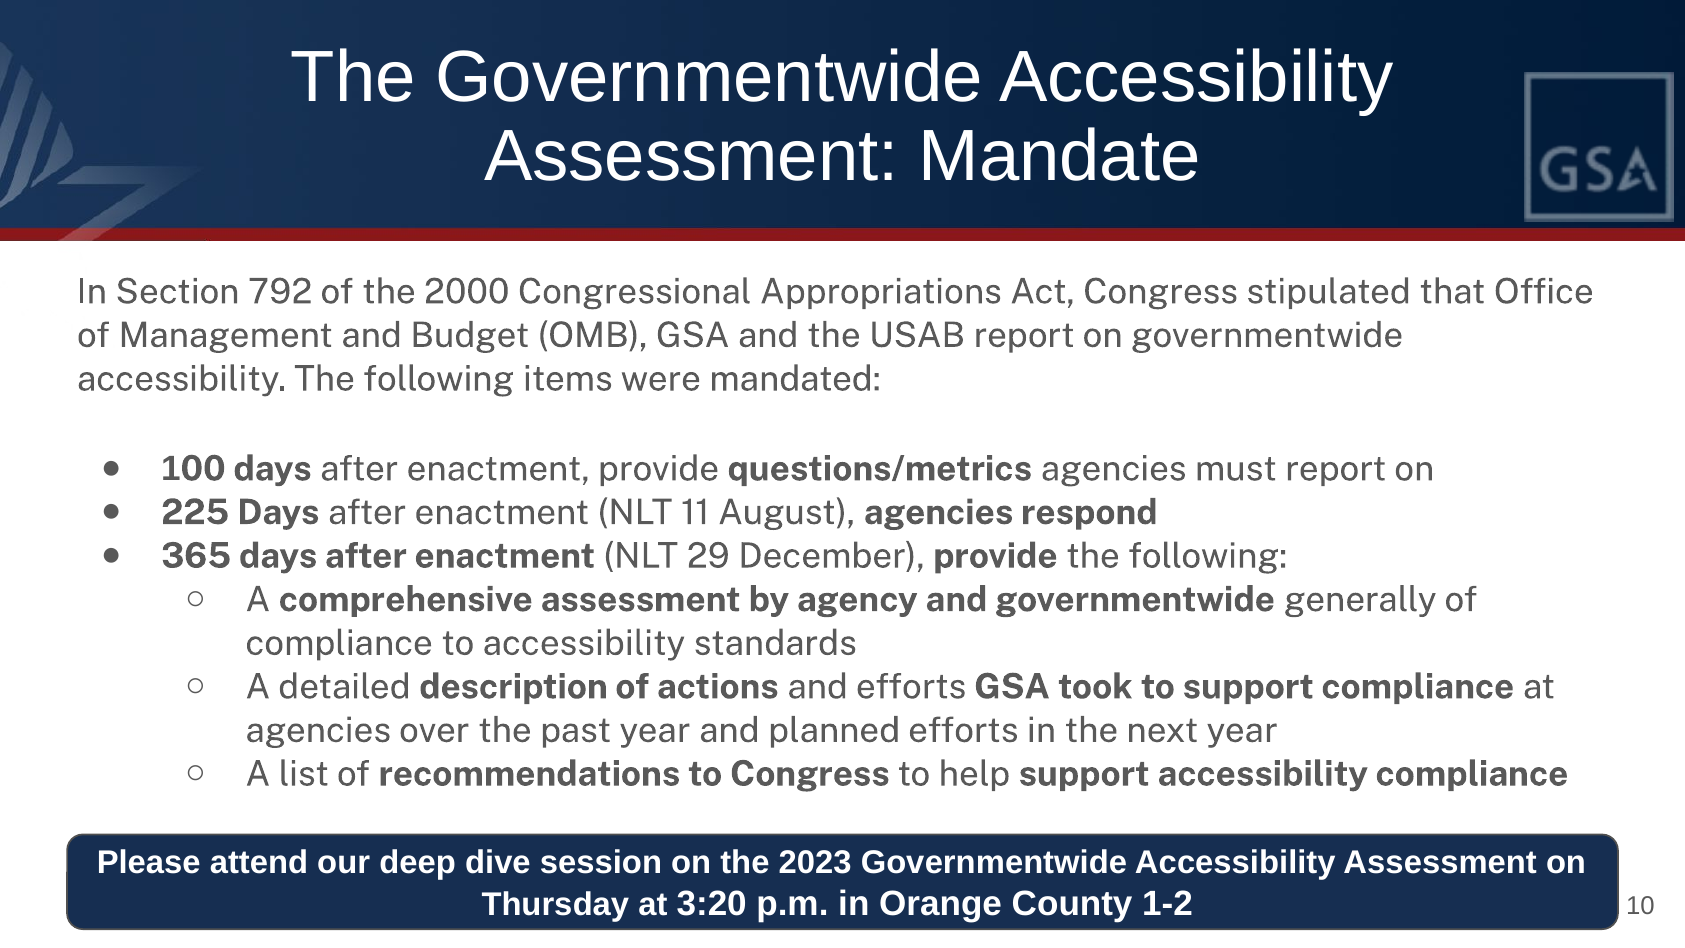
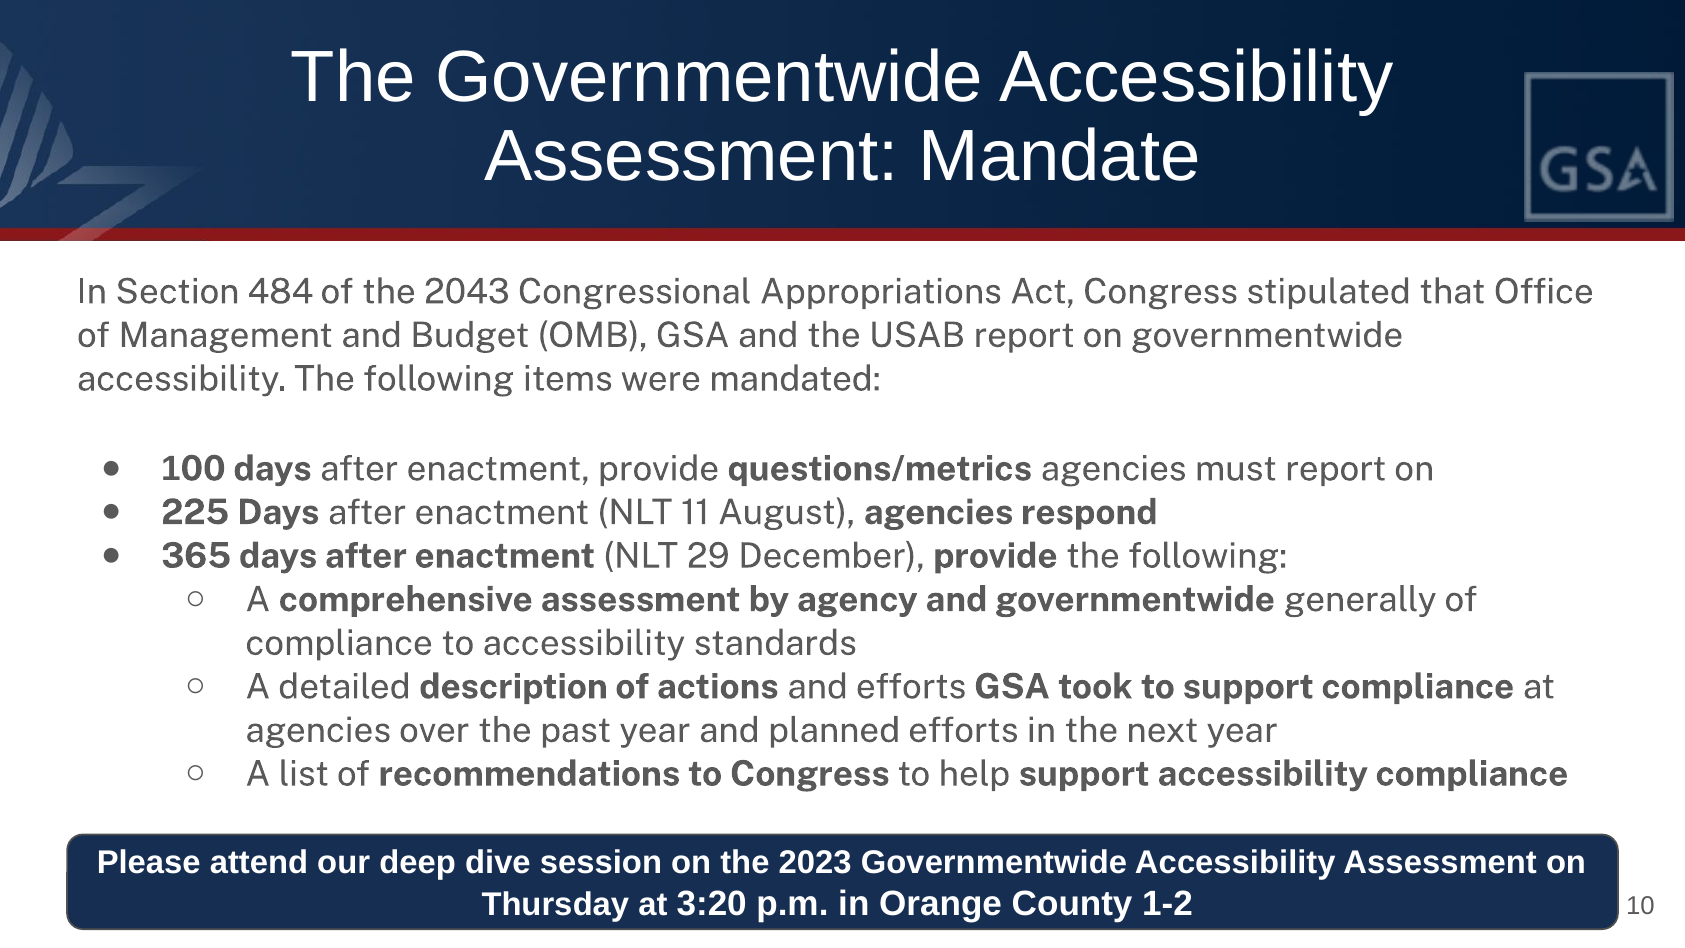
792: 792 -> 484 (280, 292)
2000: 2000 -> 2043 (467, 292)
